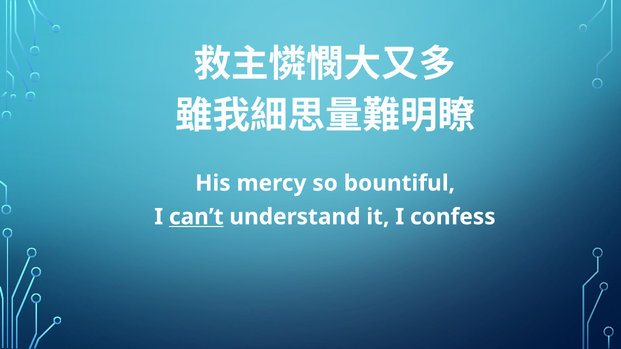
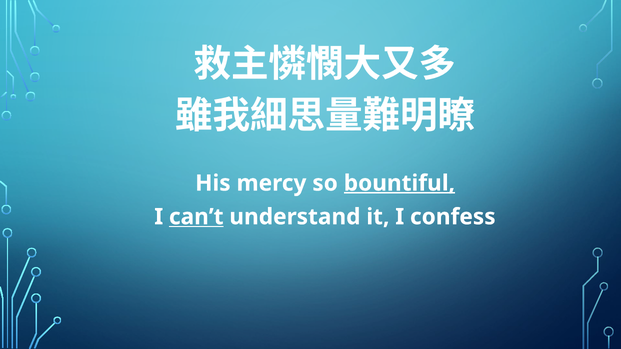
bountiful underline: none -> present (399, 183)
